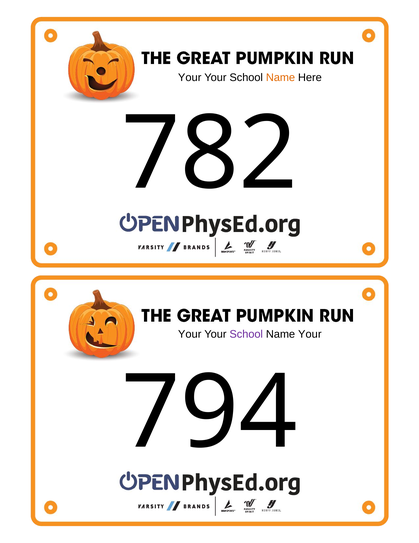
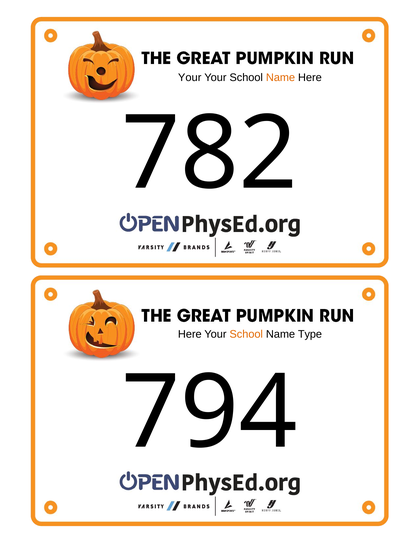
Your: Your -> Here (190, 334)
School colour: purple -> orange (246, 334)
Name Your: Your -> Type (310, 334)
